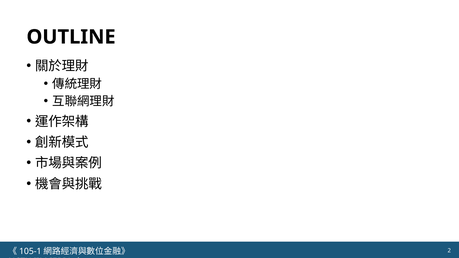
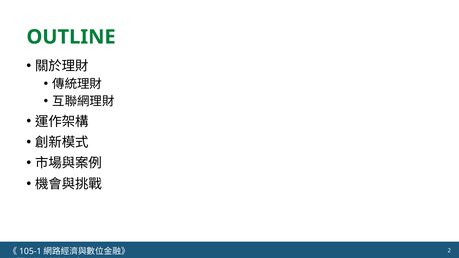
OUTLINE colour: black -> green (71, 37)
